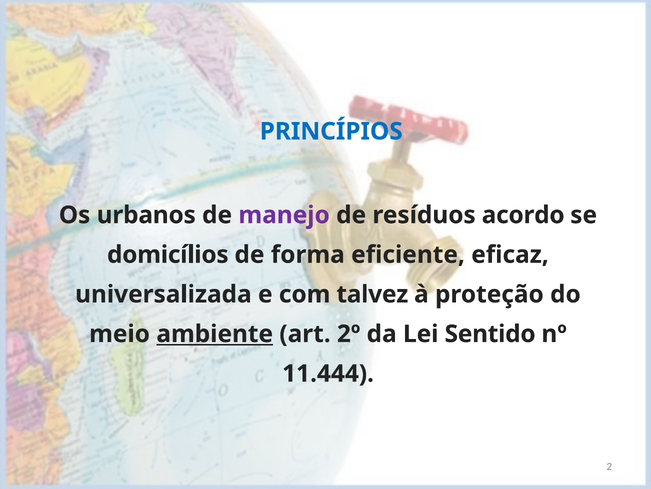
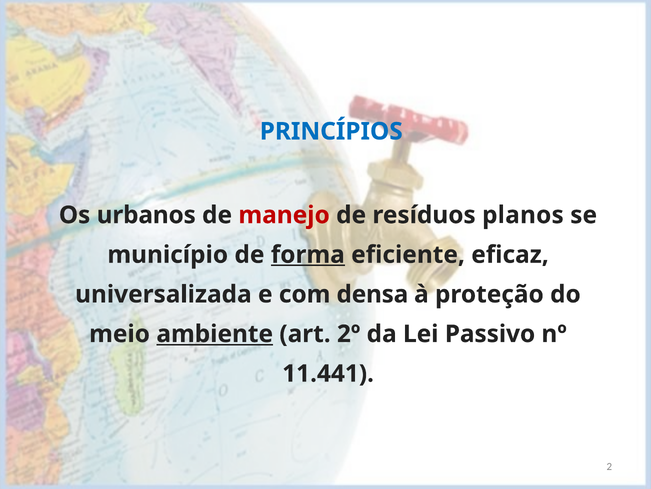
manejo colour: purple -> red (284, 215)
acordo: acordo -> planos (523, 215)
domicílios: domicílios -> município (168, 254)
forma underline: none -> present (308, 254)
talvez: talvez -> densa (372, 294)
Sentido: Sentido -> Passivo (490, 334)
11.444: 11.444 -> 11.441 (328, 373)
